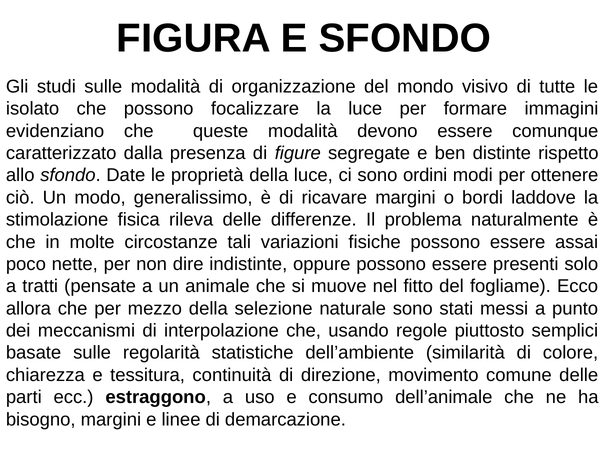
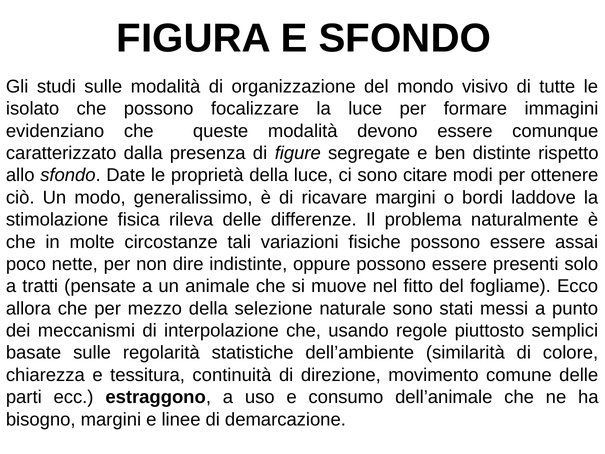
ordini: ordini -> citare (425, 175)
